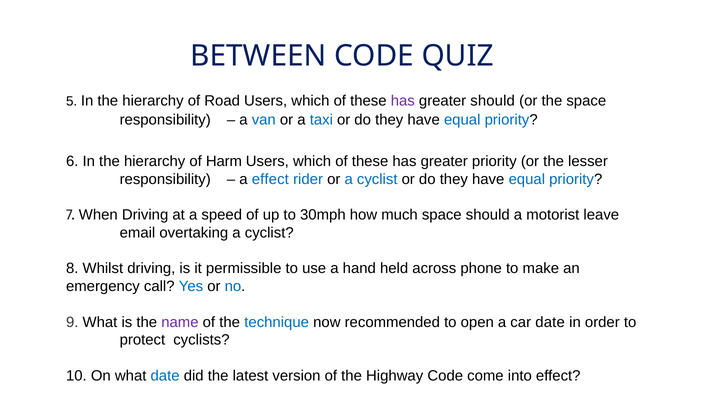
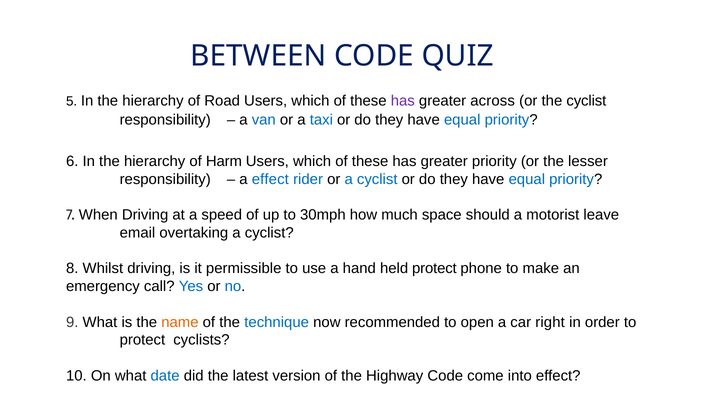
greater should: should -> across (493, 101)
the space: space -> cyclist (586, 101)
held across: across -> protect (434, 269)
name colour: purple -> orange (180, 322)
car date: date -> right (550, 322)
